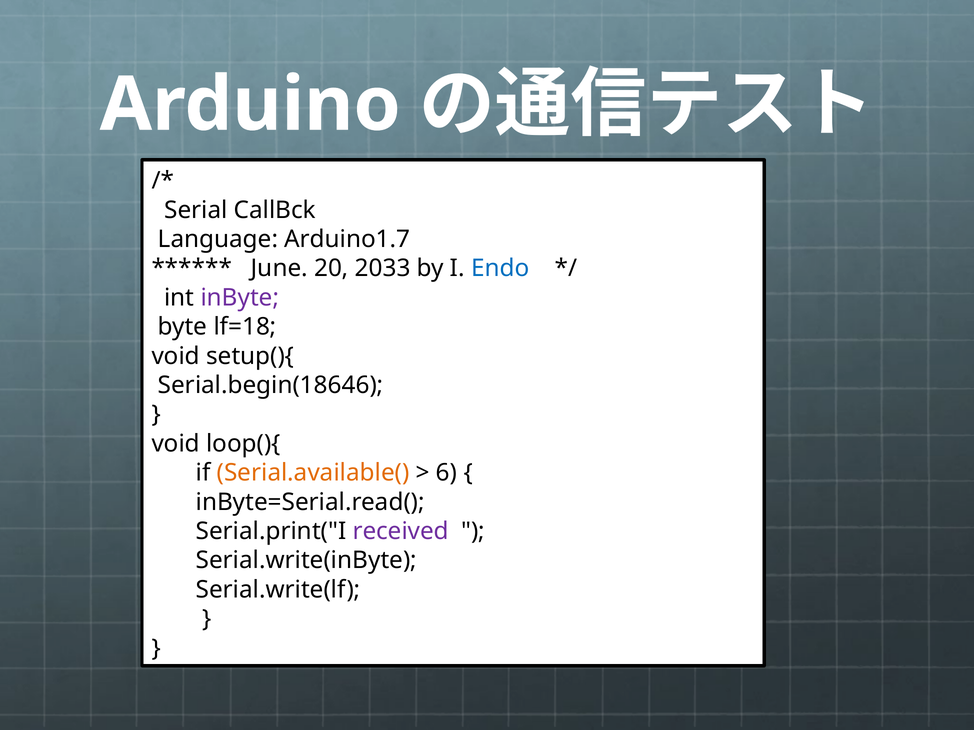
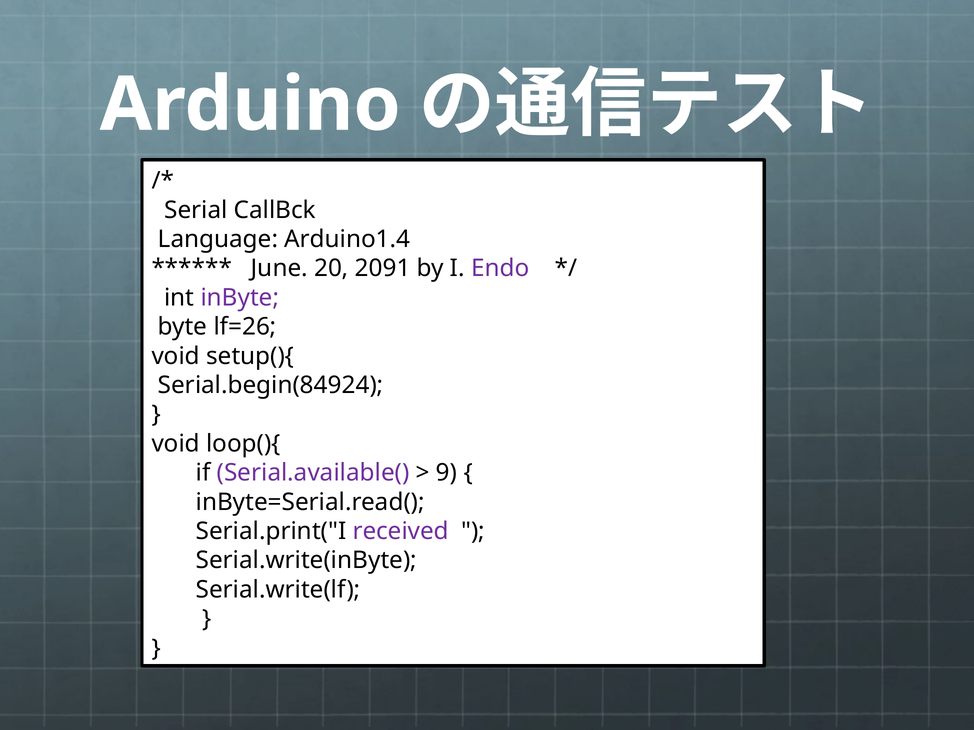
Arduino1.7: Arduino1.7 -> Arduino1.4 (347, 239)
2033: 2033 -> 2091 (383, 269)
Endo colour: blue -> purple (500, 269)
lf=18: lf=18 -> lf=26 (245, 327)
Serial.begin(18646: Serial.begin(18646 -> Serial.begin(84924 (271, 385)
Serial.available( colour: orange -> purple (313, 473)
6: 6 -> 9 (447, 473)
